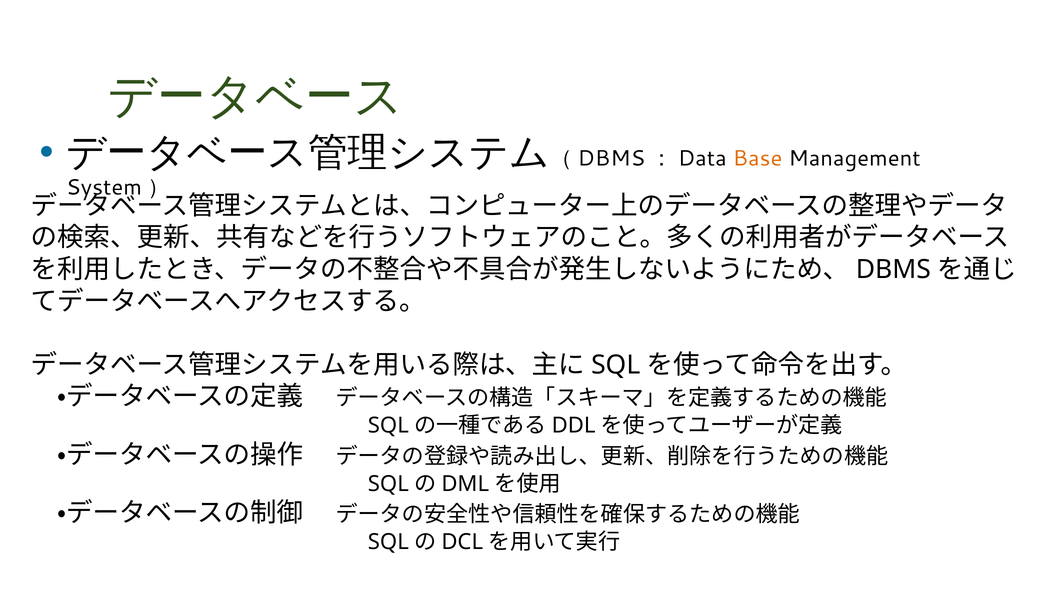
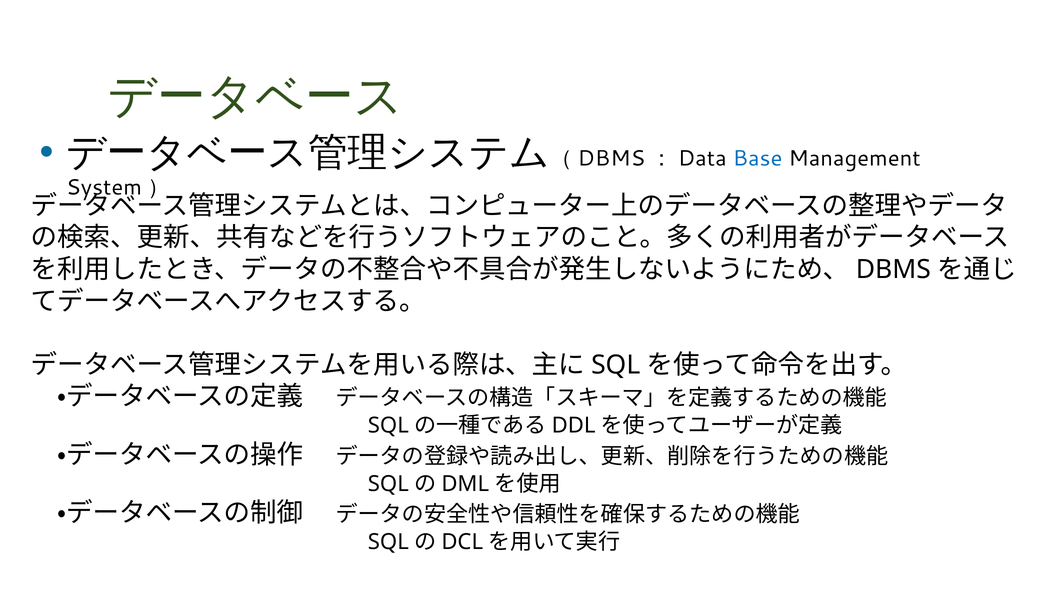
Base colour: orange -> blue (758, 158)
